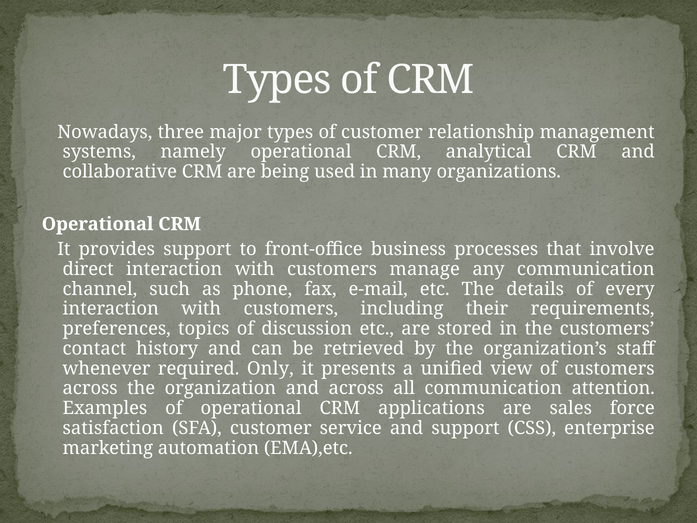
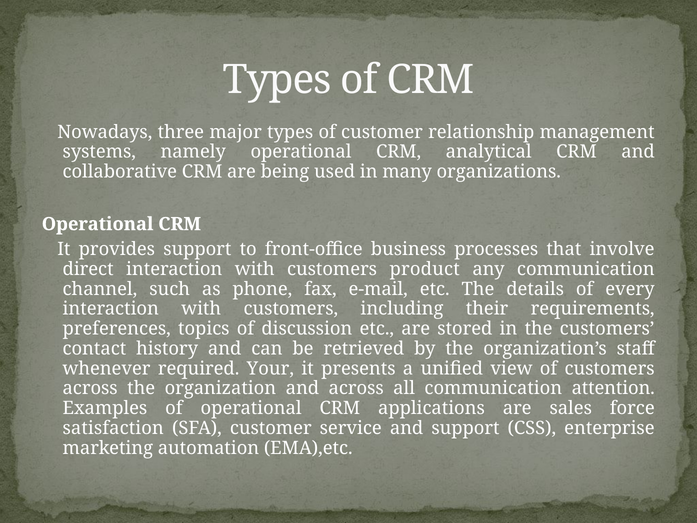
manage: manage -> product (425, 269)
Only: Only -> Your (270, 368)
